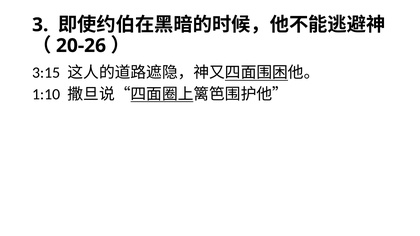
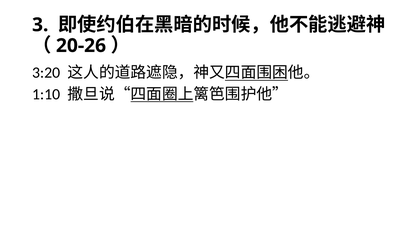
3:15: 3:15 -> 3:20 (46, 73)
